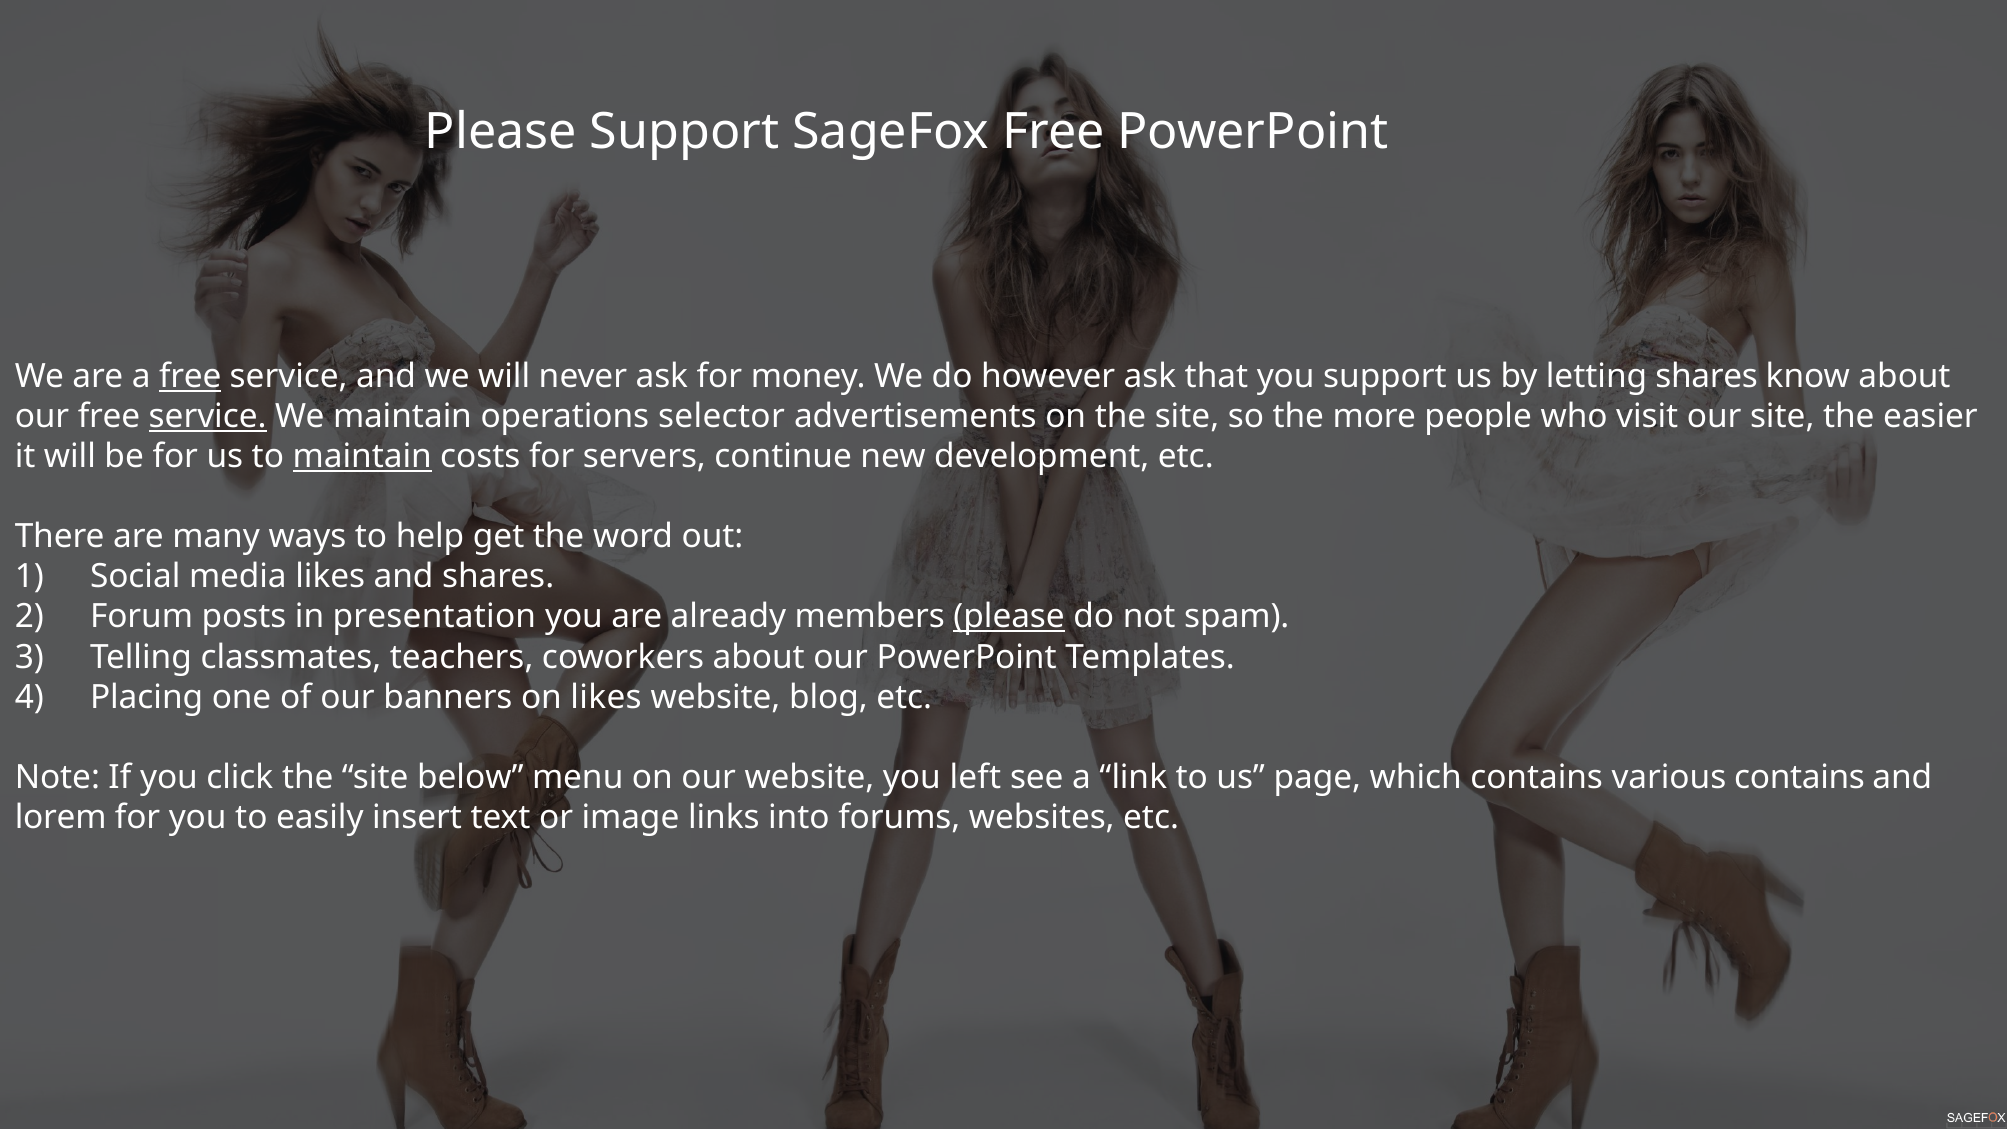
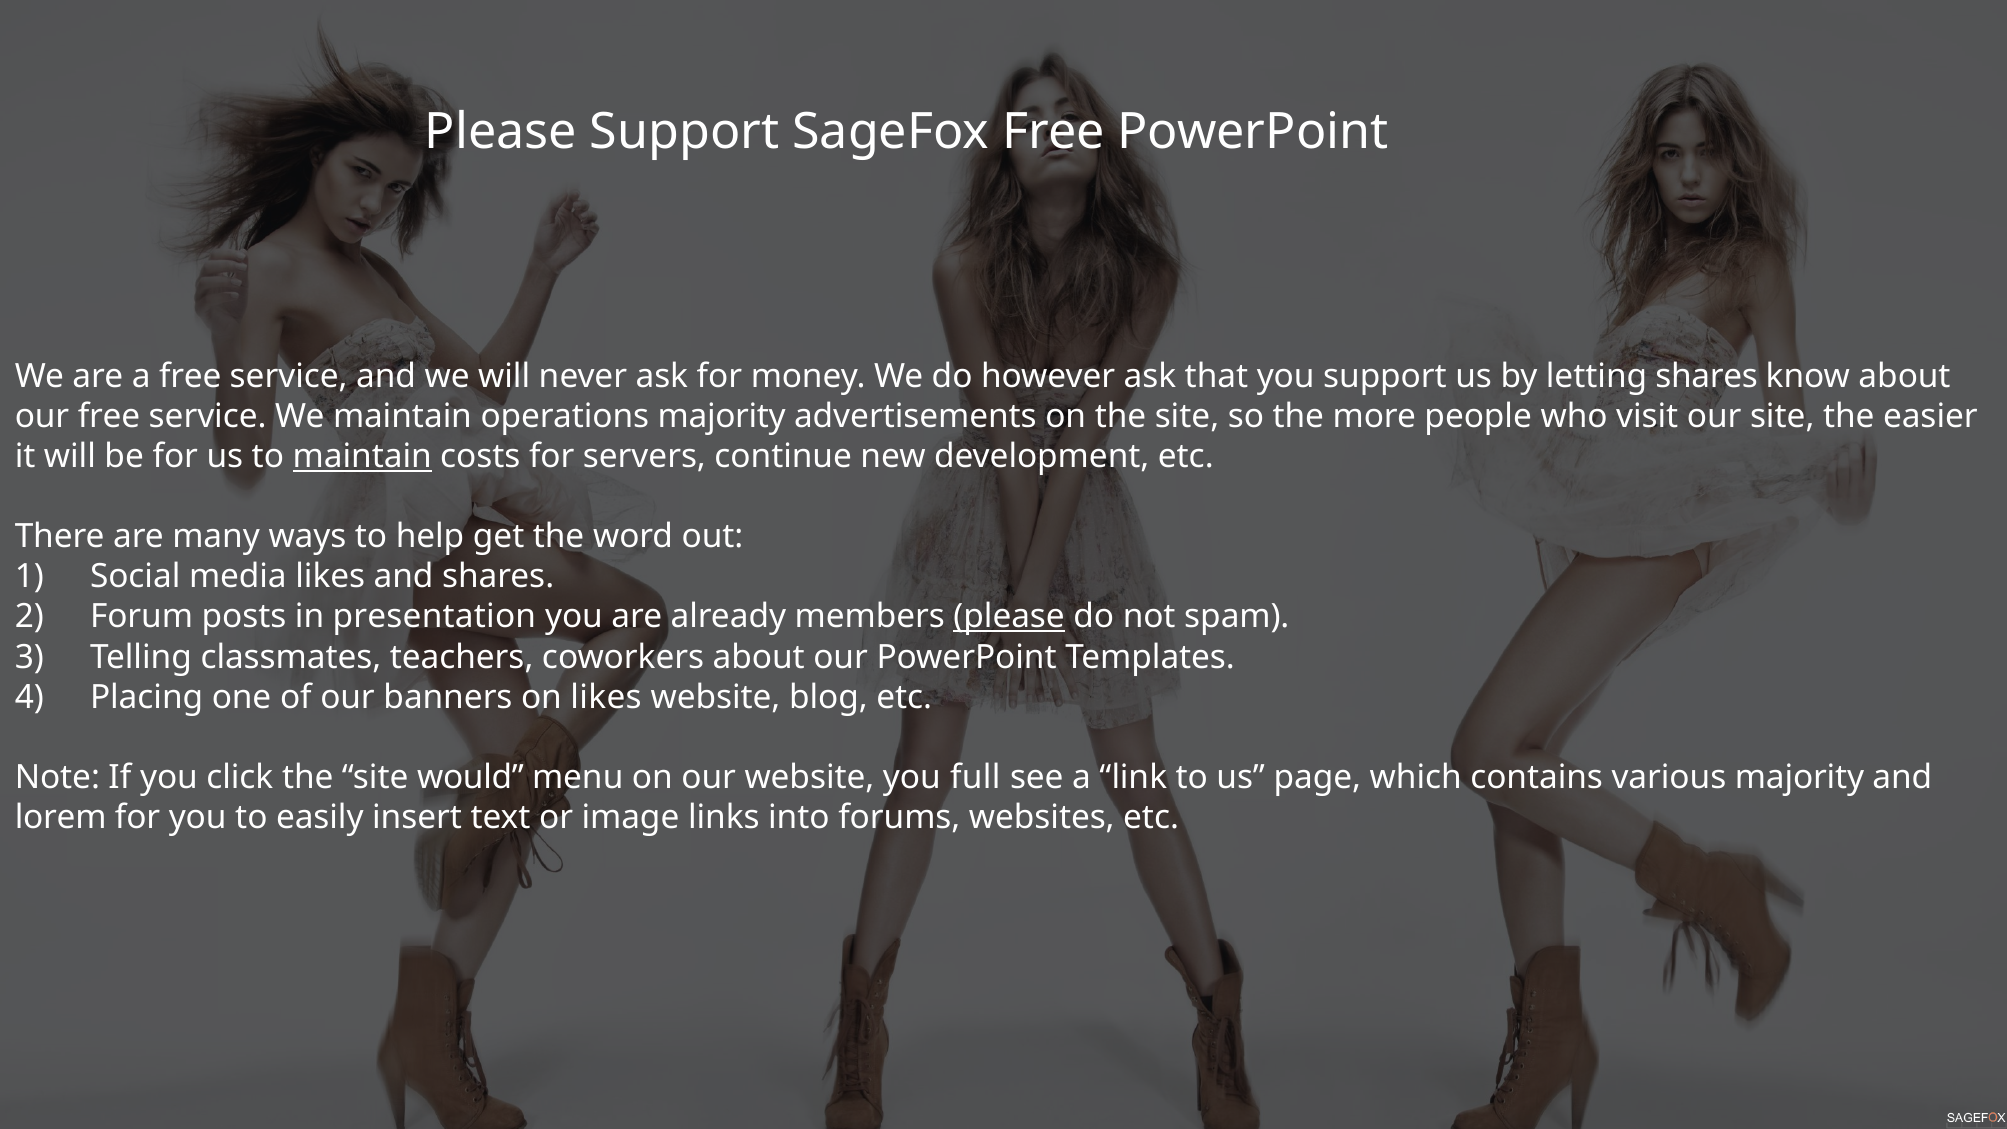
free underline: present -> none (190, 376)
service underline: present -> none (208, 416)
operations selector: selector -> majority (722, 416)
below: below -> would (470, 777)
left: left -> full (975, 777)
various contains: contains -> majority (1799, 777)
